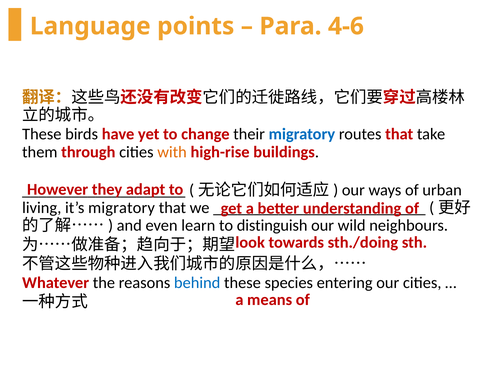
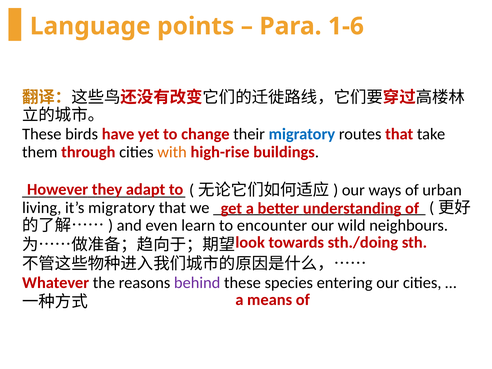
4-6: 4-6 -> 1-6 (346, 26)
distinguish: distinguish -> encounter (272, 226)
behind colour: blue -> purple (197, 283)
